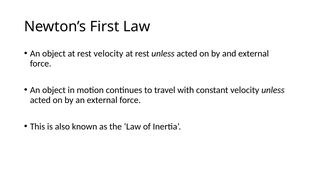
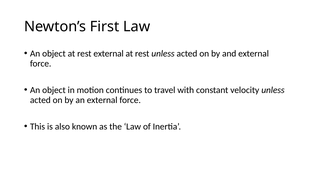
rest velocity: velocity -> external (109, 53)
